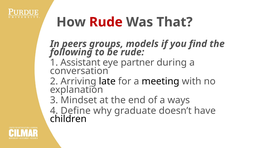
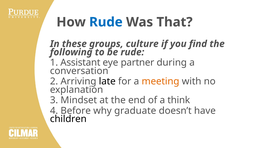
Rude colour: red -> blue (106, 22)
peers: peers -> these (74, 44)
models: models -> culture (142, 44)
meeting colour: black -> orange (160, 82)
ways: ways -> think (179, 100)
Define: Define -> Before (76, 111)
